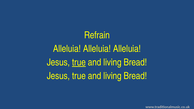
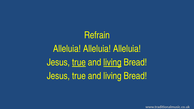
living underline: none -> present (112, 62)
